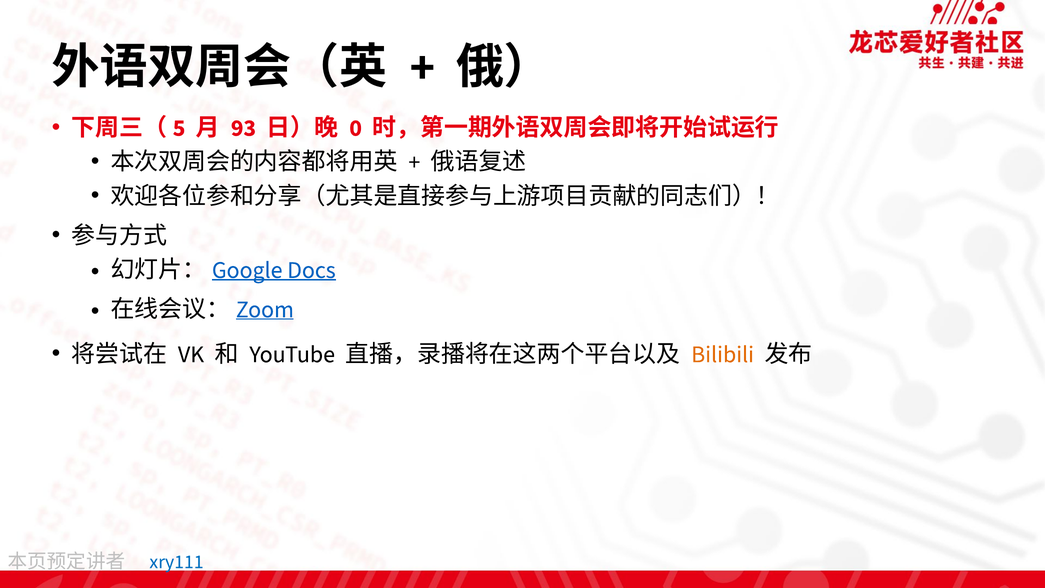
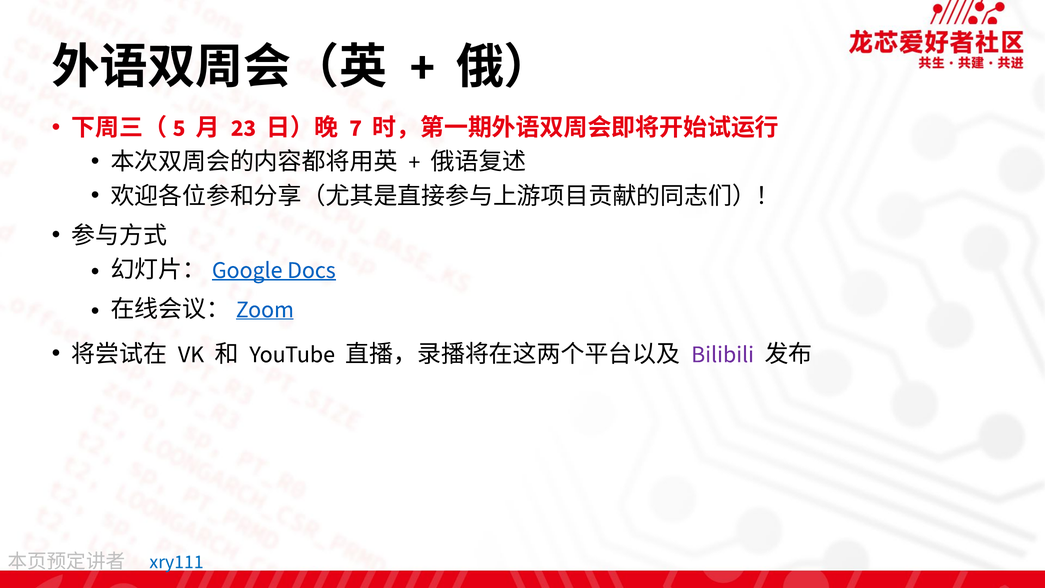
93: 93 -> 23 (243, 128)
0: 0 -> 7 (356, 128)
Bilibili colour: orange -> purple (723, 354)
